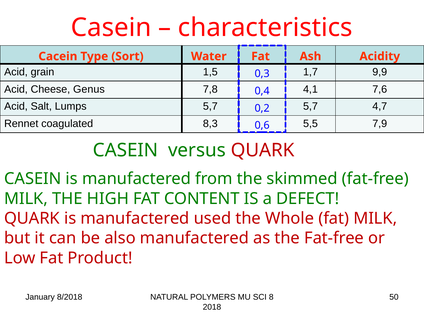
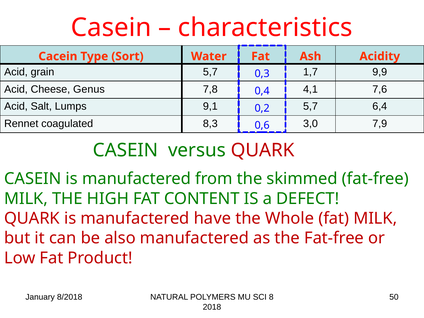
grain 1,5: 1,5 -> 5,7 (210, 72)
Lumps 5,7: 5,7 -> 9,1 (210, 106)
4,7: 4,7 -> 6,4 (380, 106)
5,5: 5,5 -> 3,0 (310, 124)
used: used -> have (212, 218)
